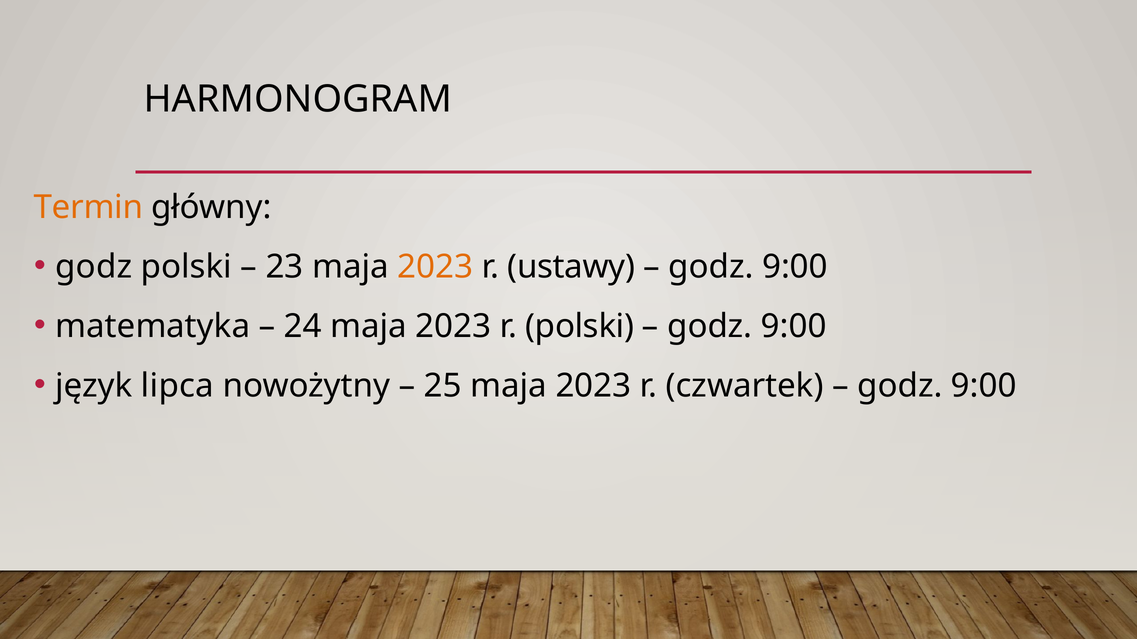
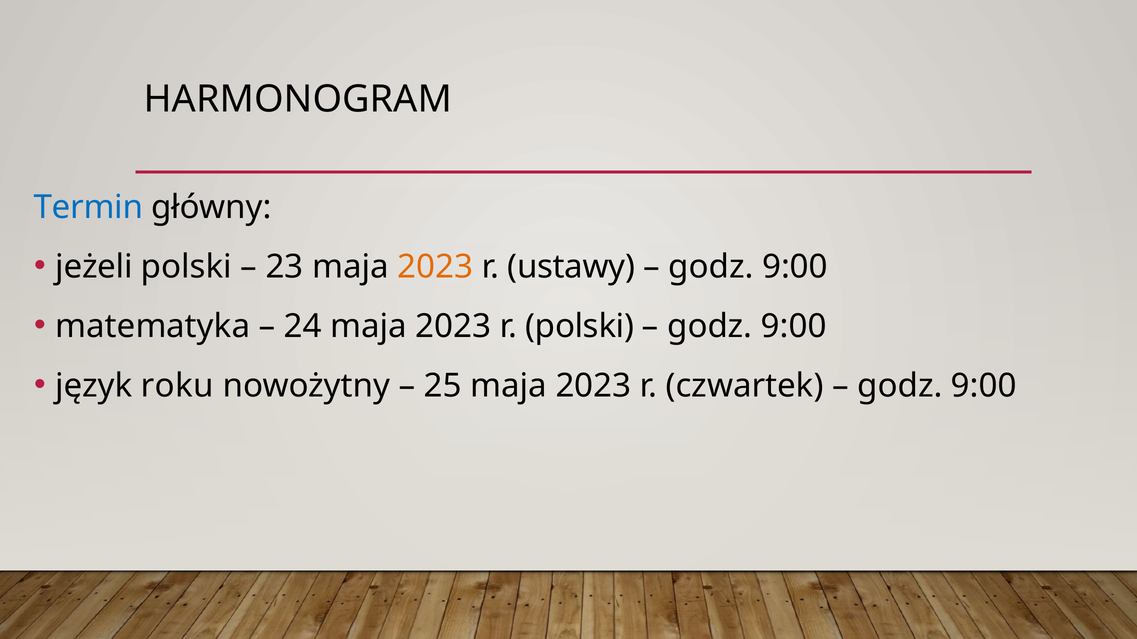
Termin colour: orange -> blue (88, 207)
godz: godz -> jeżeli (94, 267)
lipca: lipca -> roku (177, 386)
